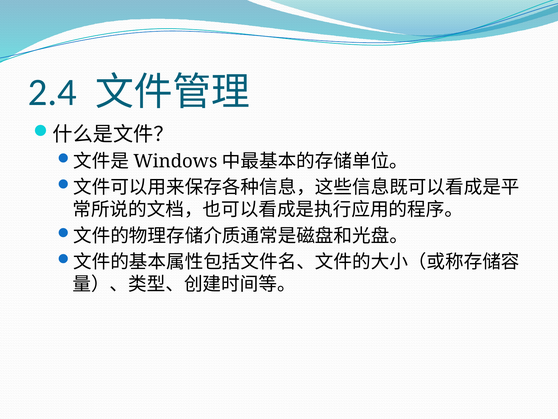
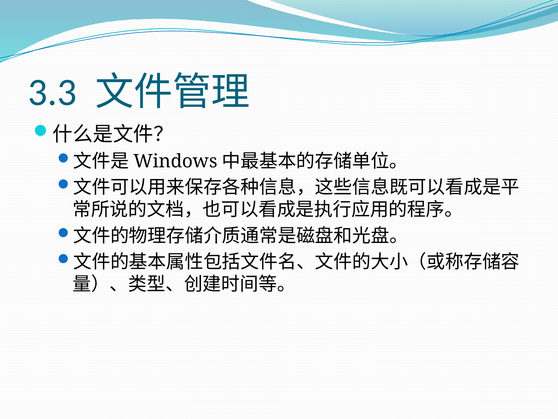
2.4: 2.4 -> 3.3 (52, 92)
